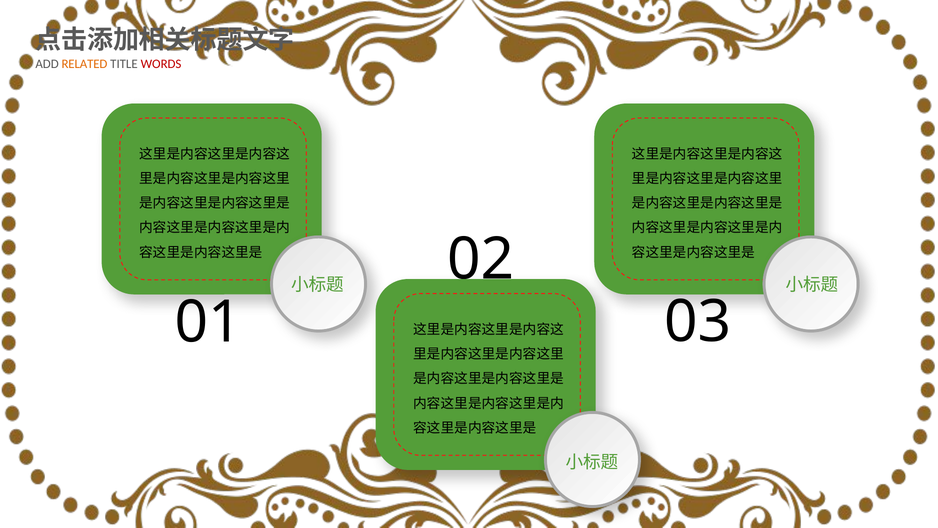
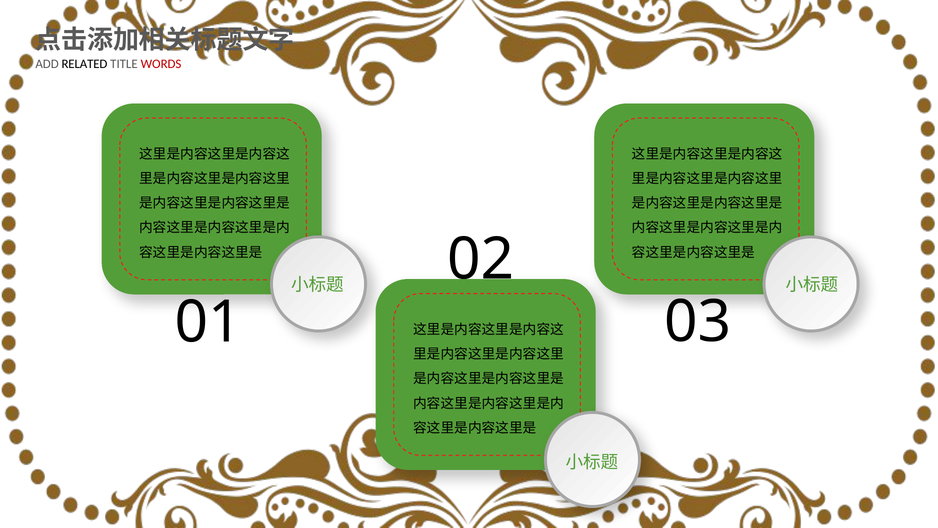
RELATED colour: orange -> black (84, 64)
